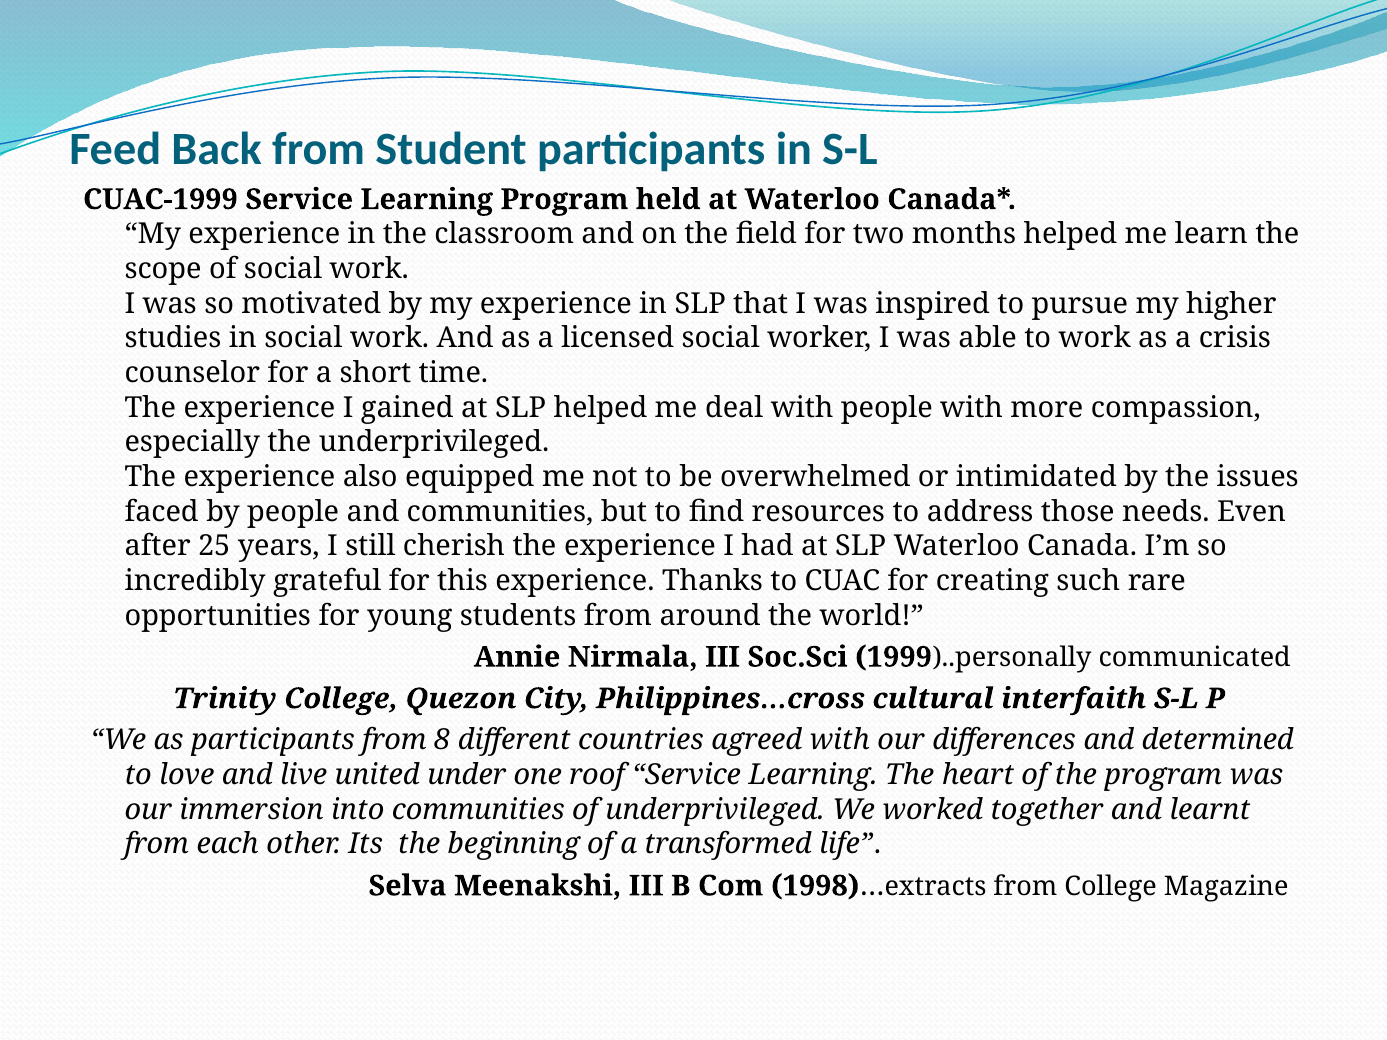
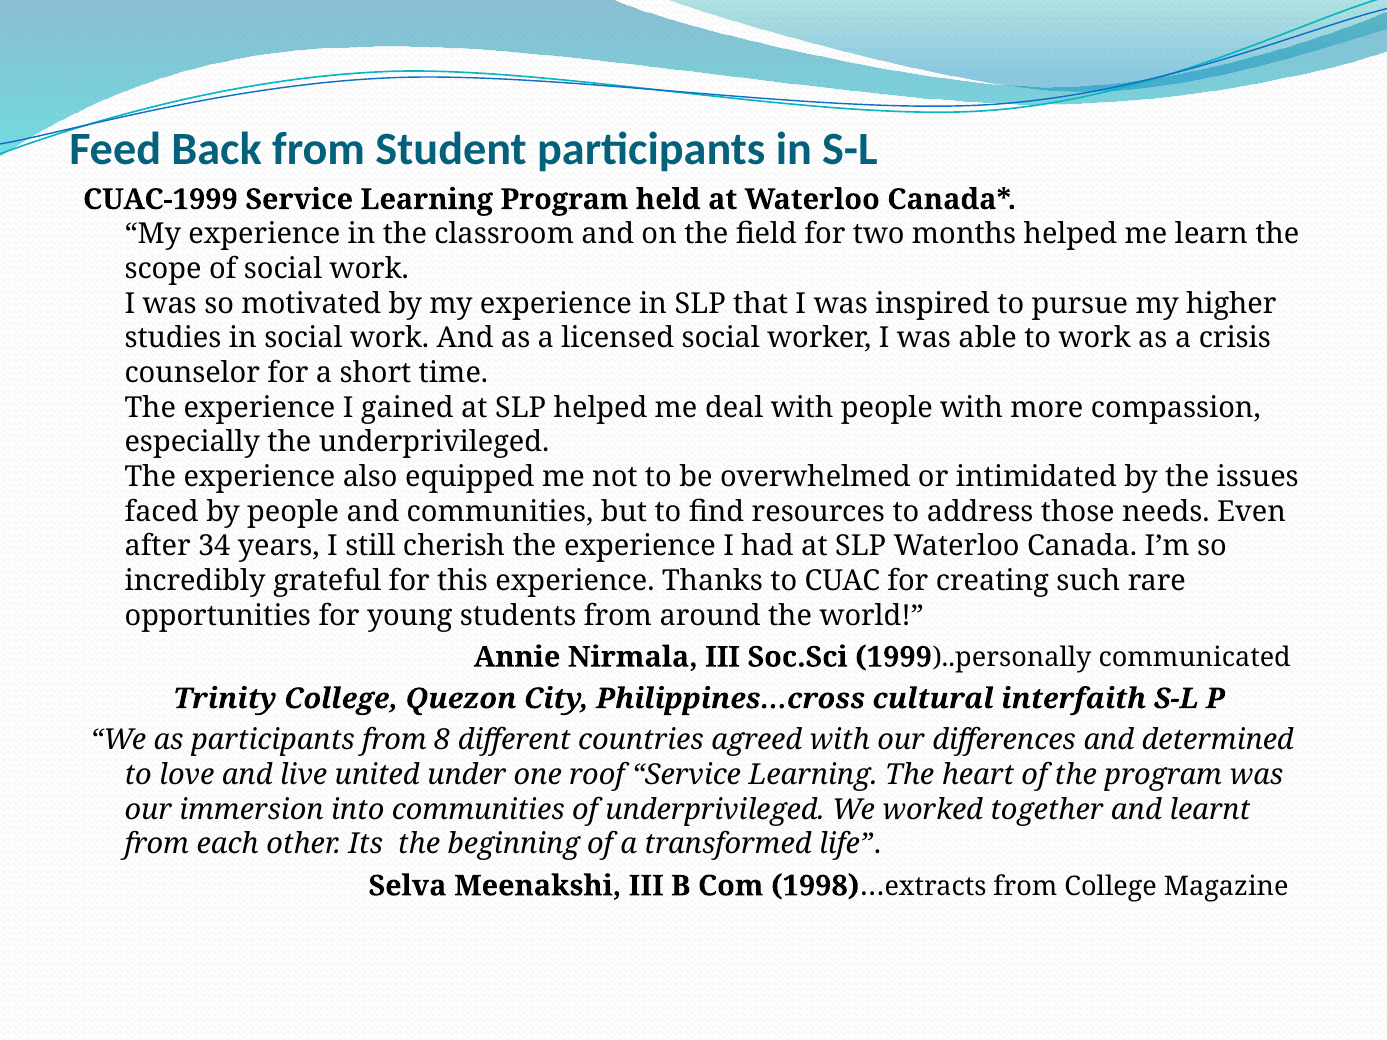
25: 25 -> 34 (214, 546)
